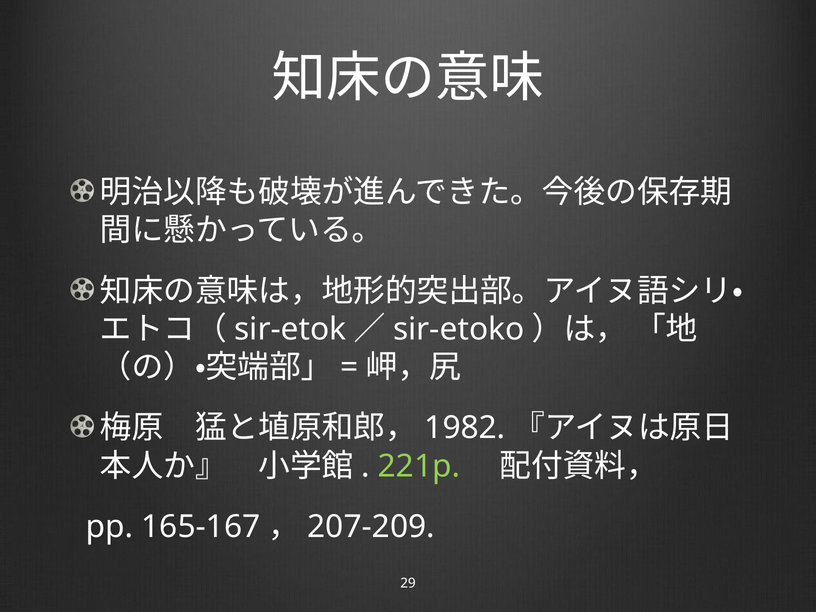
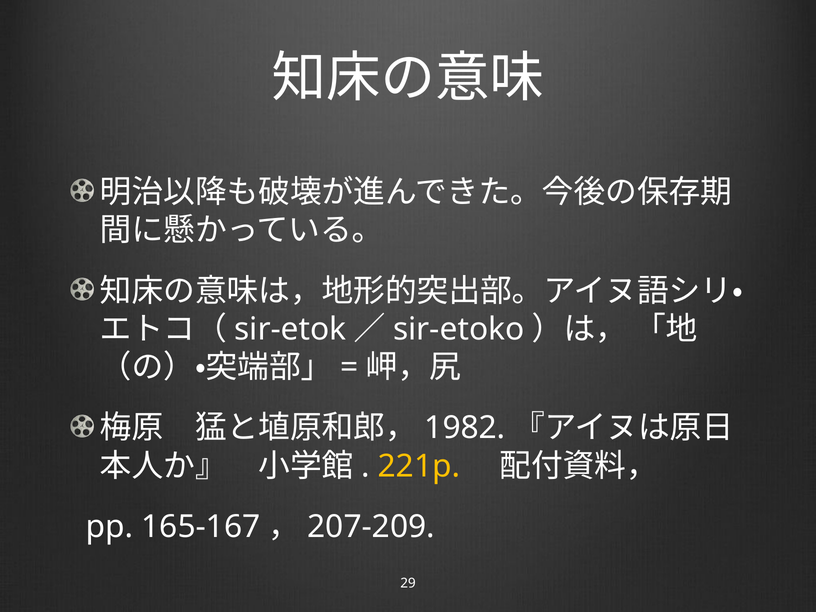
221p colour: light green -> yellow (419, 466)
